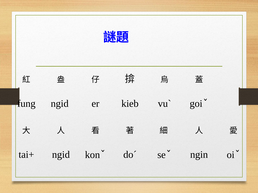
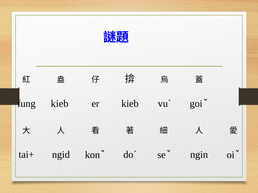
fung ngid: ngid -> kieb (60, 104)
